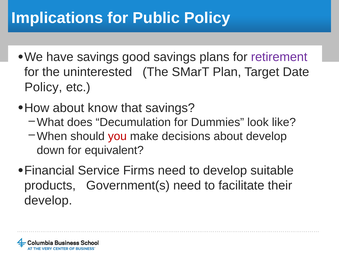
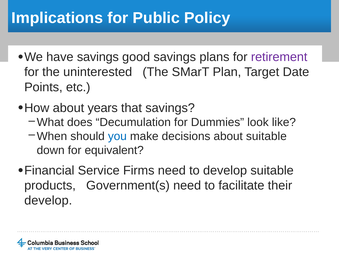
Policy: Policy -> Points (43, 87)
know: know -> years (103, 108)
you colour: red -> blue (117, 136)
about develop: develop -> suitable (266, 136)
